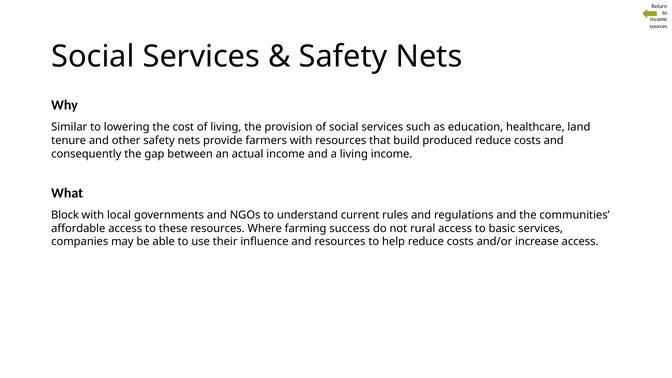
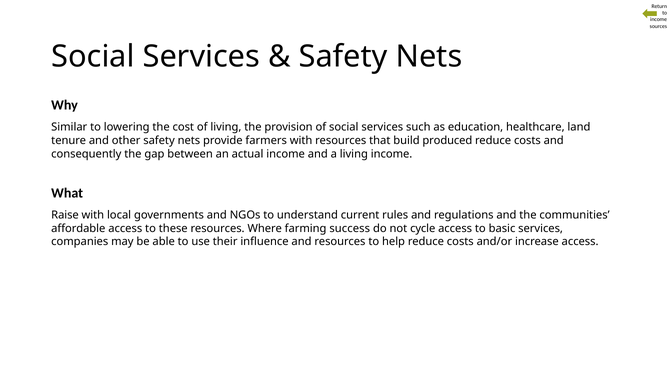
Block: Block -> Raise (65, 215)
rural: rural -> cycle (423, 228)
